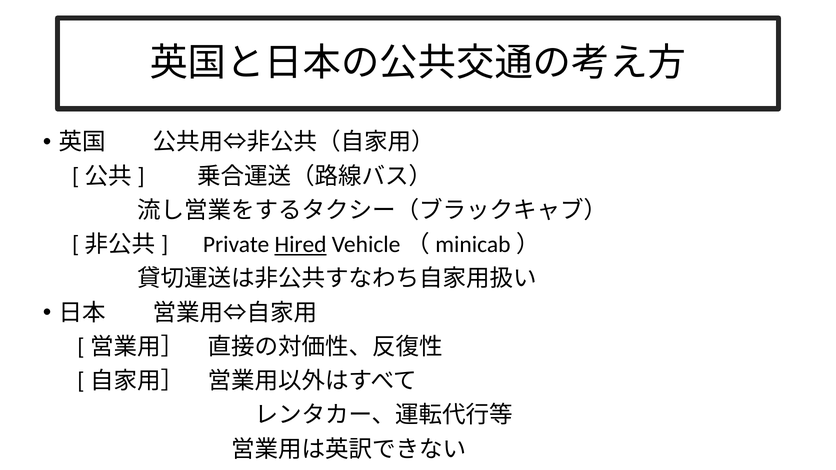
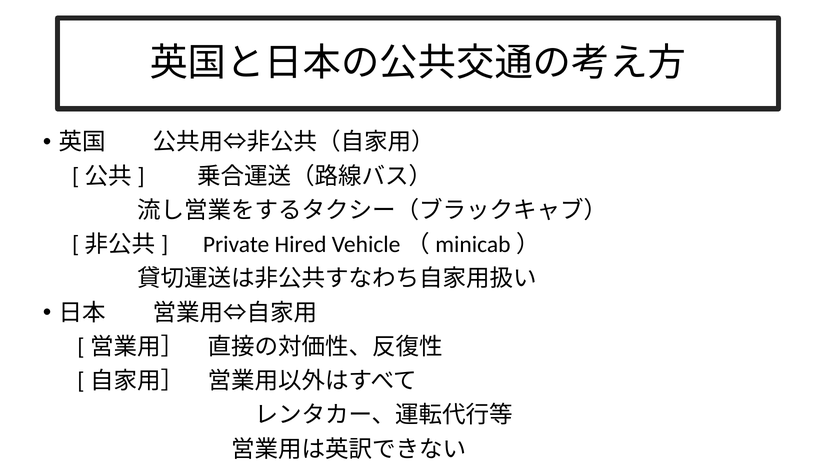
Hired underline: present -> none (301, 245)
